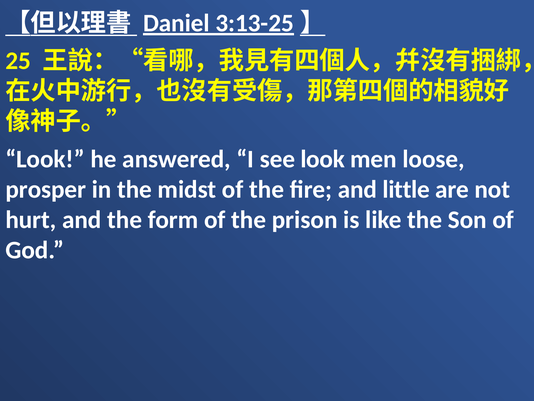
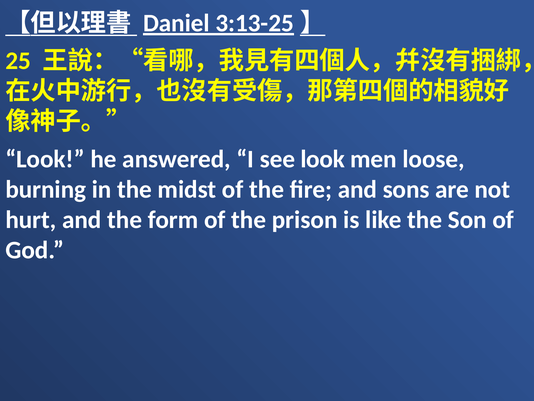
prosper: prosper -> burning (46, 189)
little: little -> sons (406, 189)
